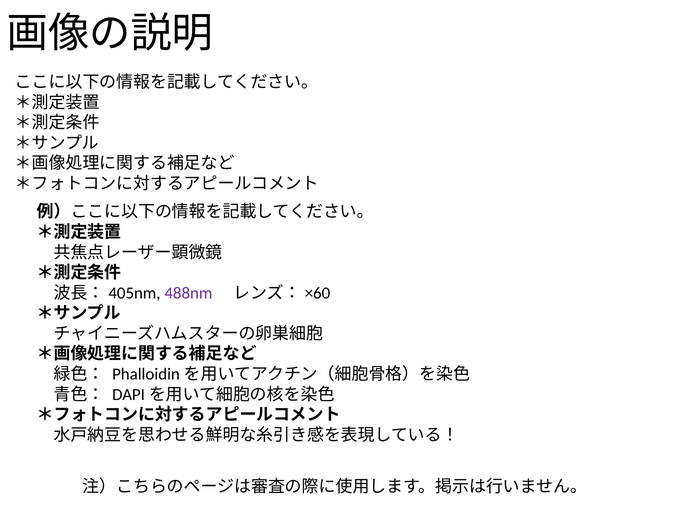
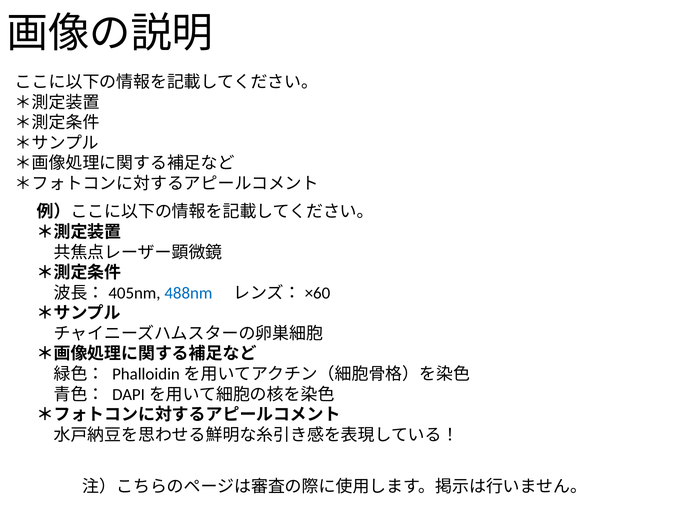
488nm colour: purple -> blue (188, 293)
